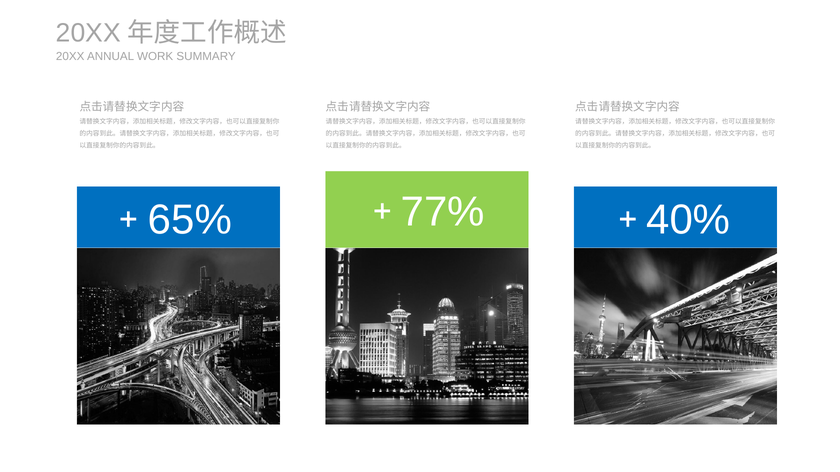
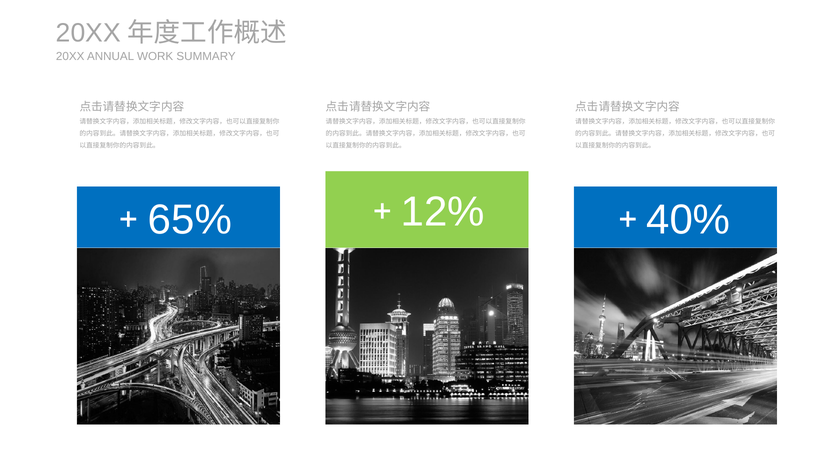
77%: 77% -> 12% (443, 212)
